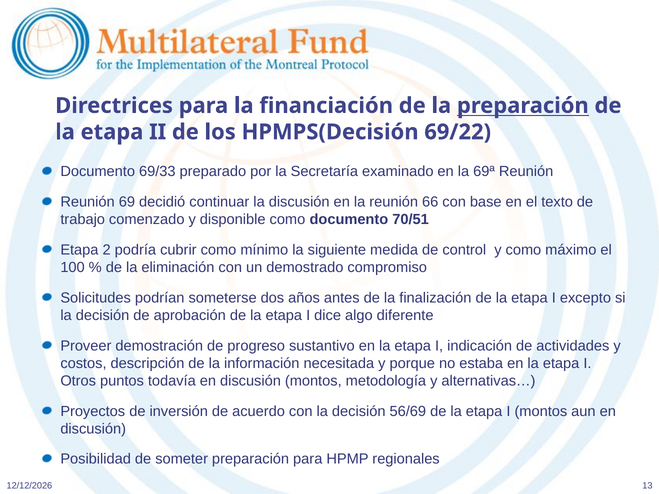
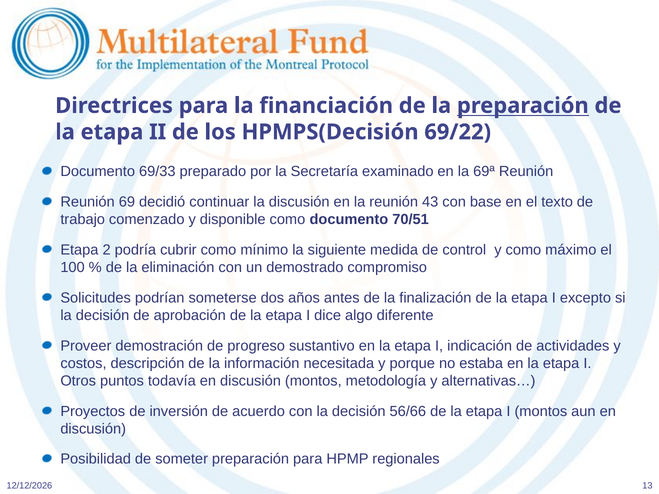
66: 66 -> 43 (430, 202)
56/69: 56/69 -> 56/66 (408, 411)
